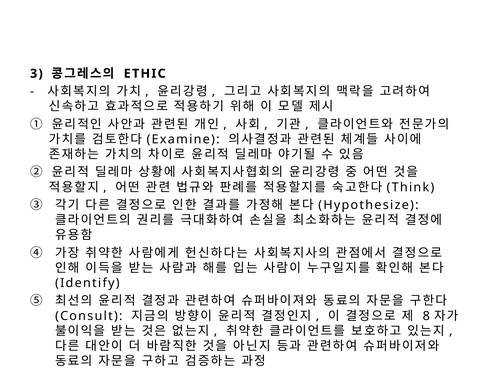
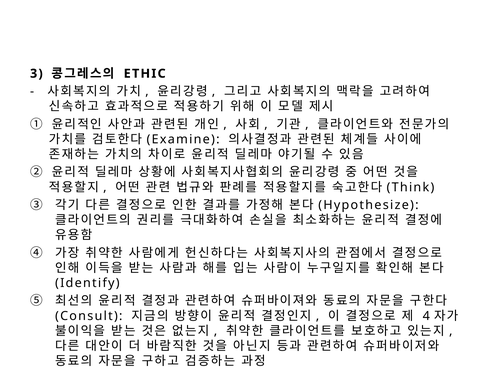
8: 8 -> 4 (426, 316)
